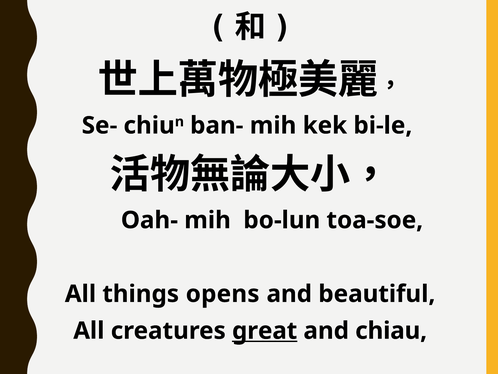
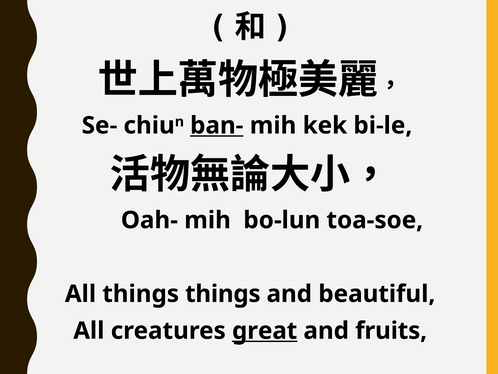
ban- underline: none -> present (217, 125)
things opens: opens -> things (223, 294)
chiau: chiau -> fruits (391, 330)
